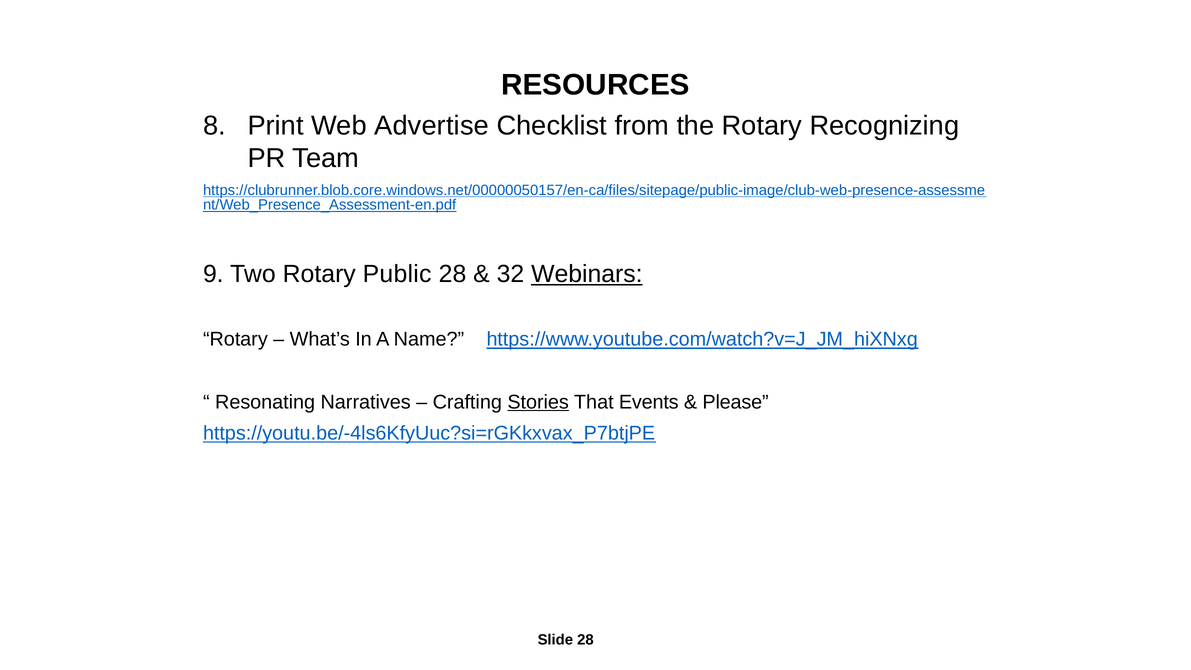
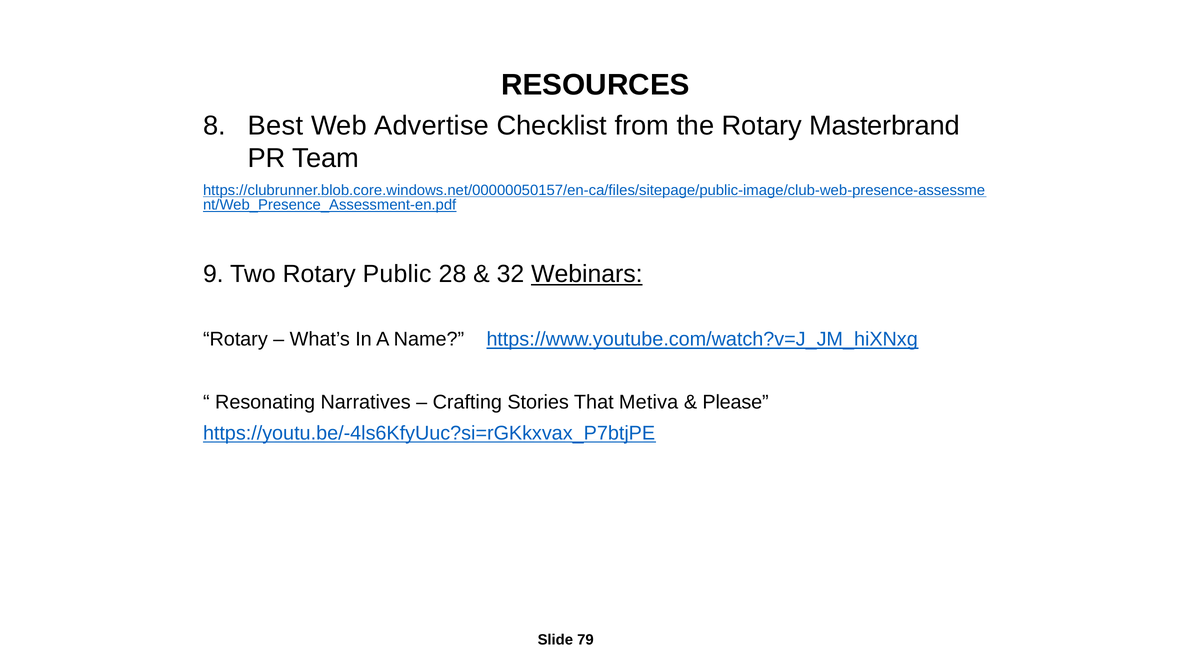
Print: Print -> Best (276, 126)
Recognizing: Recognizing -> Masterbrand (884, 126)
Stories underline: present -> none (538, 402)
Events: Events -> Metiva (649, 402)
Slide 28: 28 -> 79 (585, 640)
